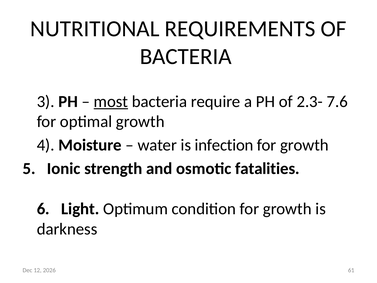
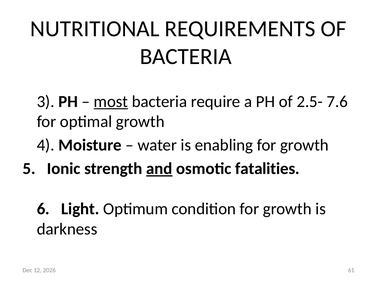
2.3-: 2.3- -> 2.5- (310, 101)
infection: infection -> enabling (224, 145)
and underline: none -> present (159, 169)
